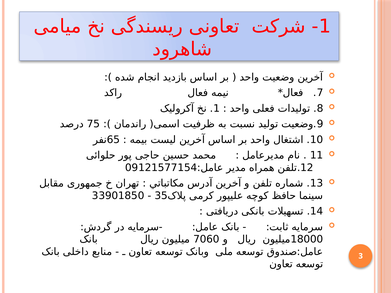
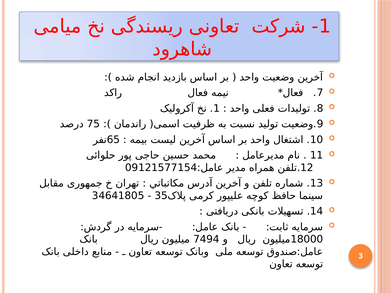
33901850: 33901850 -> 34641805 (118, 196)
7060: 7060 -> 7494 (206, 240)
